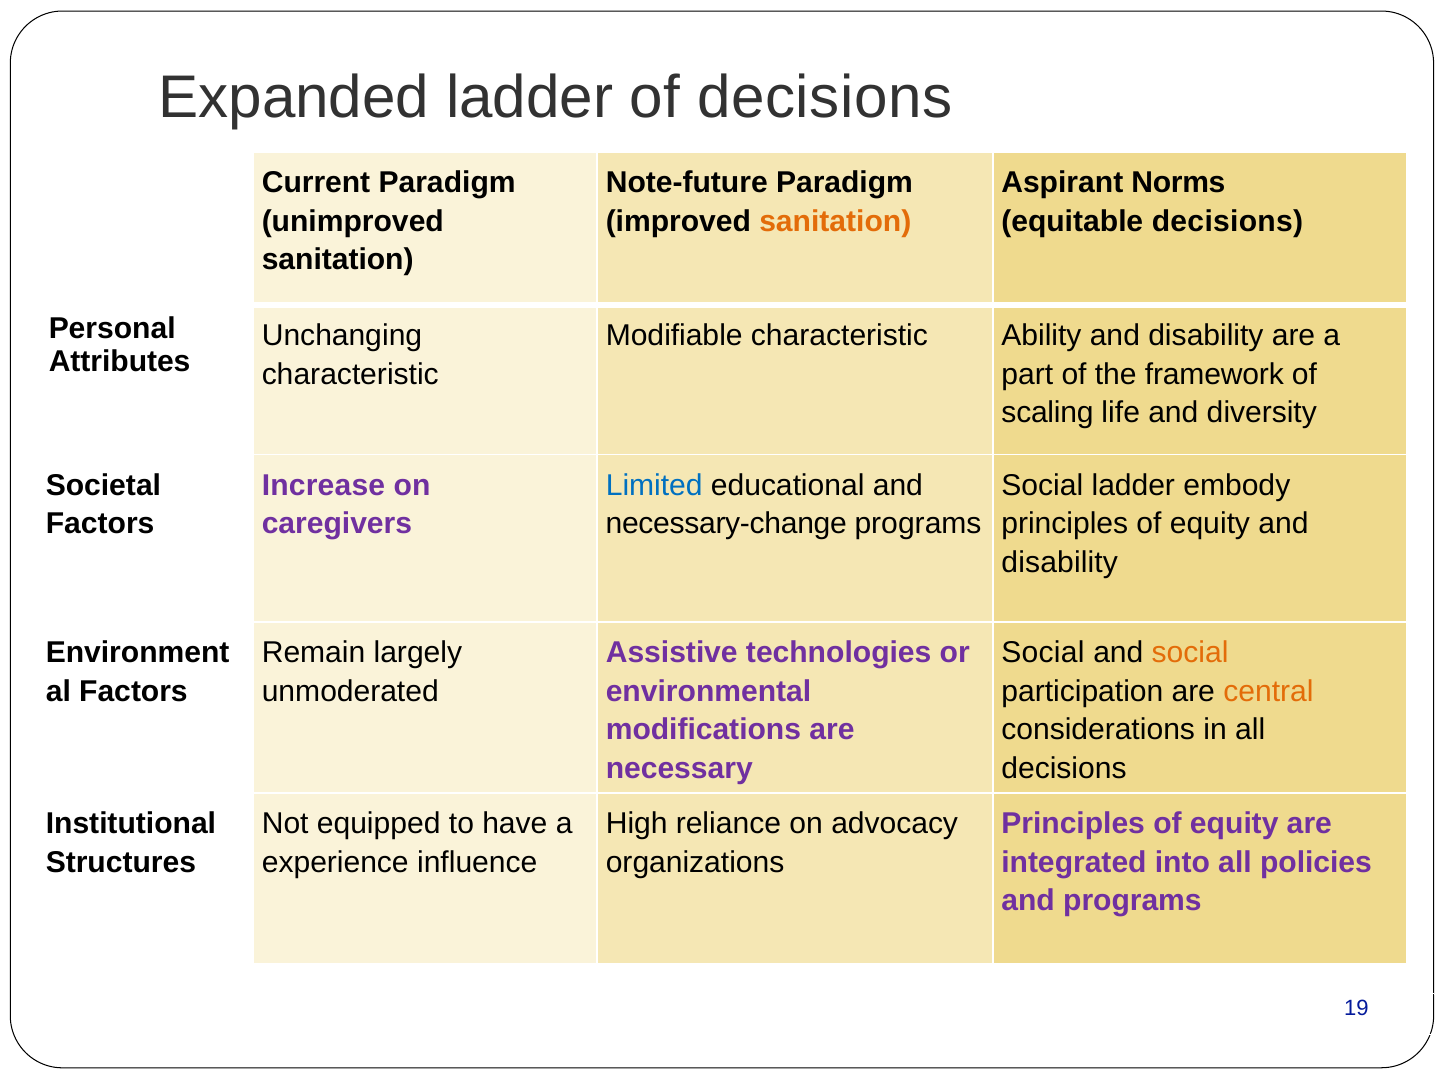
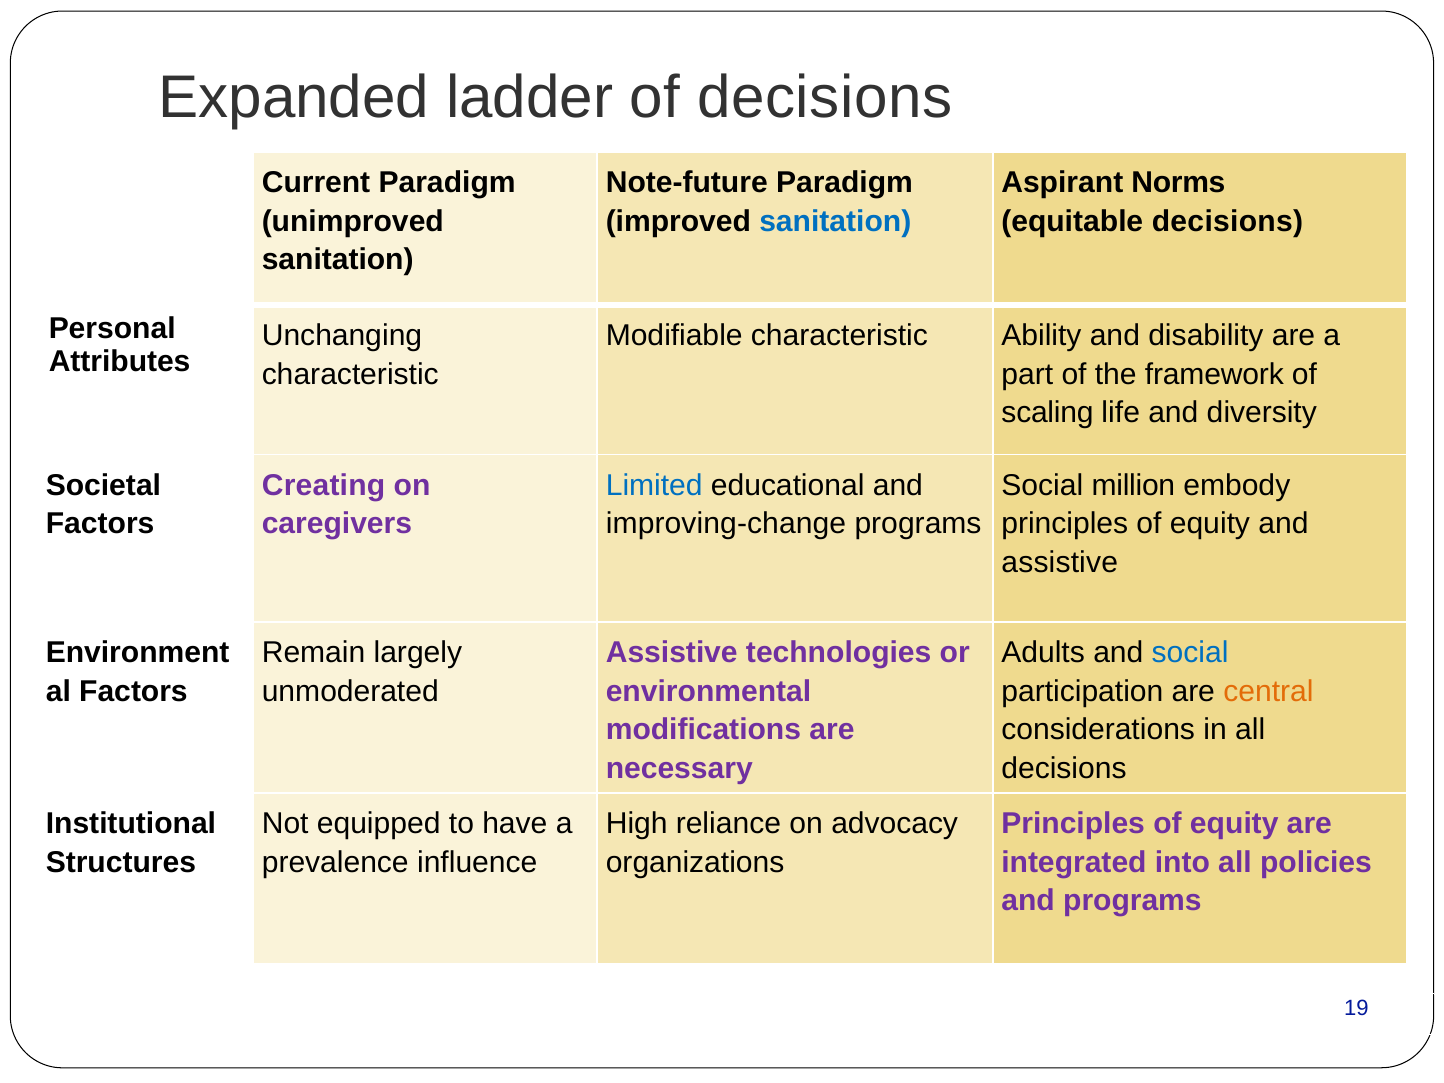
sanitation colour: orange -> blue (835, 221)
Increase: Increase -> Creating (324, 485)
Social ladder: ladder -> million (1133, 485)
necessary-change: necessary-change -> improving-change (726, 524)
disability: disability -> assistive (1060, 562)
Social: Social -> Adults (1043, 653)
social colour: orange -> blue (1190, 653)
experience: experience -> prevalence (335, 862)
